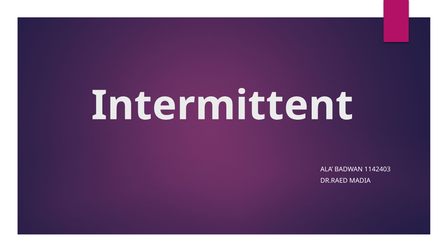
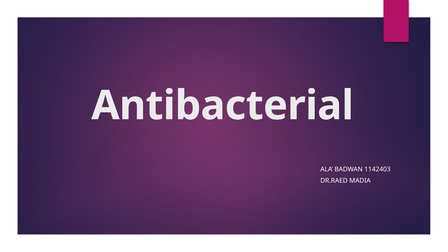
Intermittent: Intermittent -> Antibacterial (223, 106)
